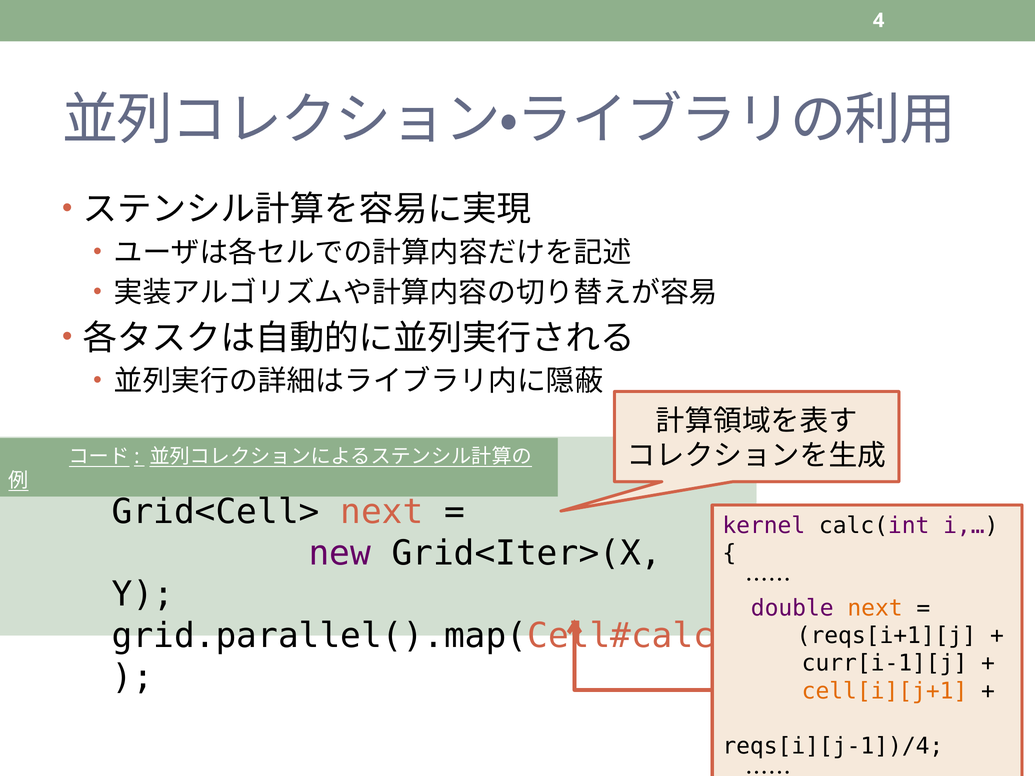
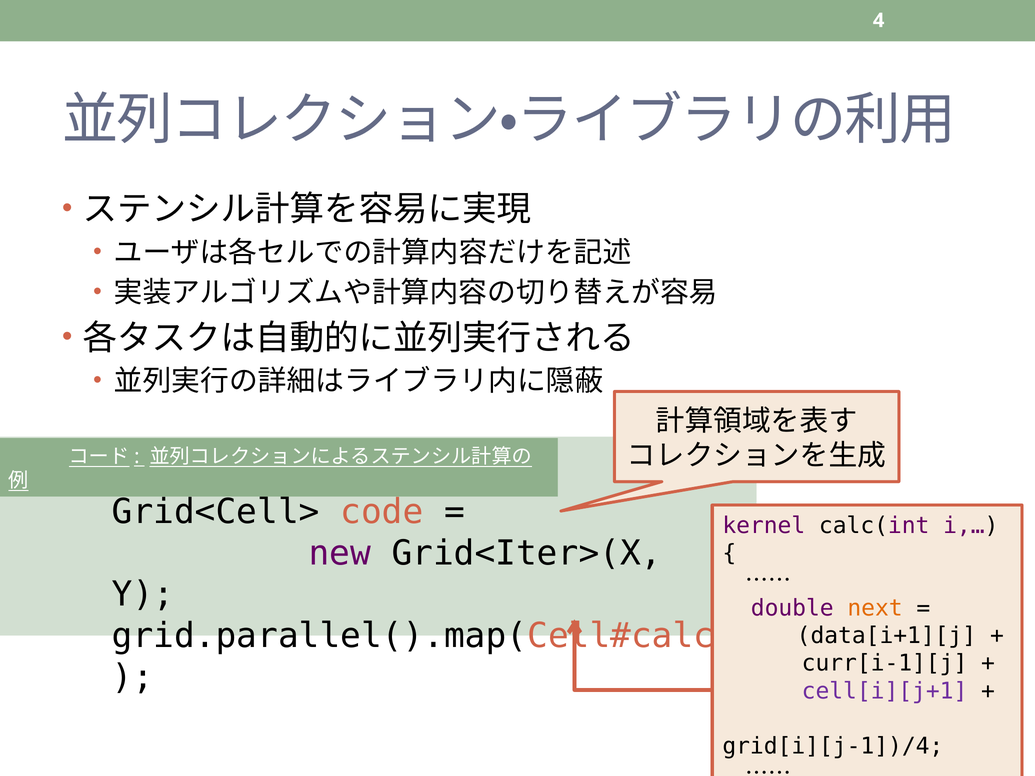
Grid<Cell> next: next -> code (382, 512)
reqs[i+1][j: reqs[i+1][j -> data[i+1][j (886, 636)
cell[i][j+1 colour: orange -> purple (885, 691)
reqs[i][j-1])/4: reqs[i][j-1])/4 -> grid[i][j-1])/4 (833, 746)
